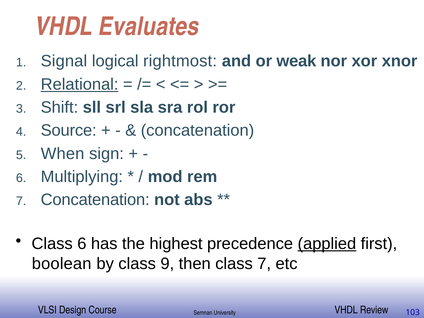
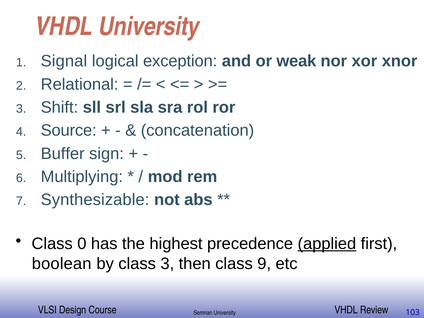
VHDL Evaluates: Evaluates -> University (149, 27)
rightmost: rightmost -> exception (180, 61)
Relational underline: present -> none (80, 84)
When: When -> Buffer (63, 154)
7 Concatenation: Concatenation -> Synthesizable (95, 200)
Class 6: 6 -> 0 (82, 244)
class 9: 9 -> 3 (167, 264)
class 7: 7 -> 9 (264, 264)
